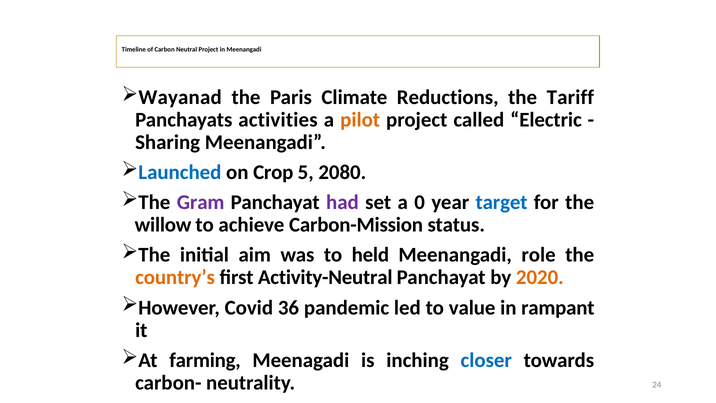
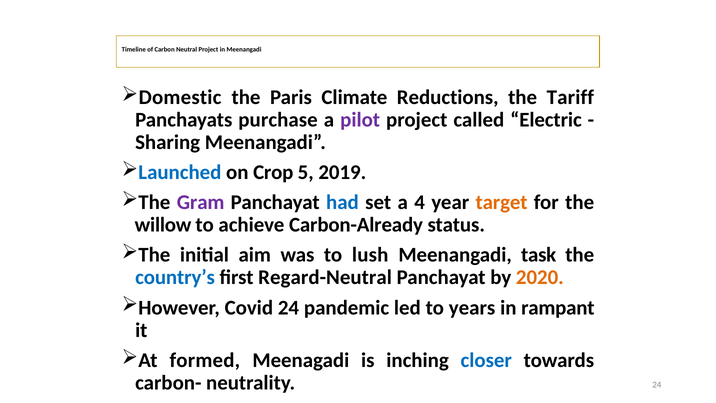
Wayanad: Wayanad -> Domestic (180, 97)
activities: activities -> purchase (278, 120)
pilot colour: orange -> purple (360, 120)
2080: 2080 -> 2019 (342, 172)
had colour: purple -> blue (342, 202)
0: 0 -> 4 (420, 202)
target colour: blue -> orange (502, 202)
Carbon-Mission: Carbon-Mission -> Carbon-Already (356, 225)
held: held -> lush (370, 255)
role: role -> task (539, 255)
country’s colour: orange -> blue (175, 277)
Activity-Neutral: Activity-Neutral -> Regard-Neutral (325, 277)
Covid 36: 36 -> 24 (288, 307)
value: value -> years (472, 307)
farming: farming -> formed (205, 360)
